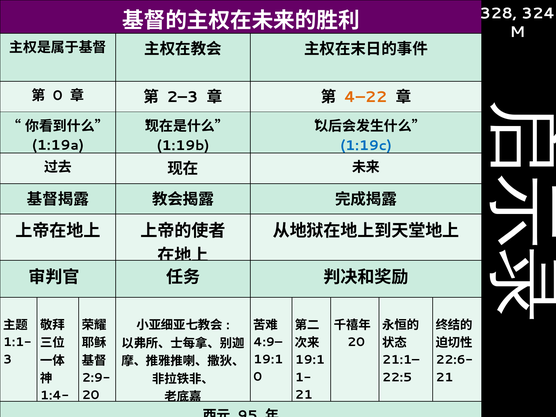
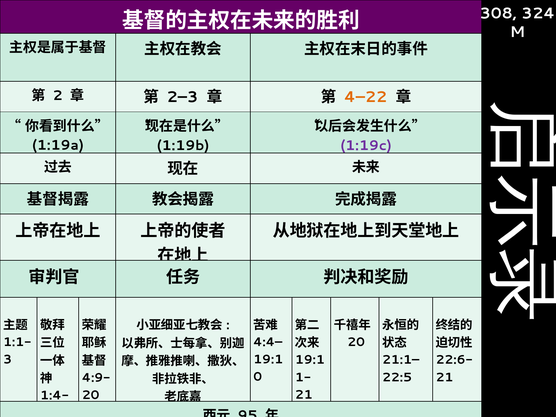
328: 328 -> 308 (499, 13)
0: 0 -> 2 (58, 96)
1:19c colour: blue -> purple (366, 146)
4:9–: 4:9– -> 4:4– (268, 342)
2:9-: 2:9- -> 4:9- (96, 378)
